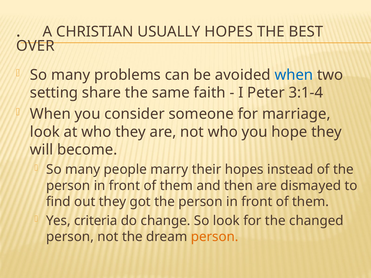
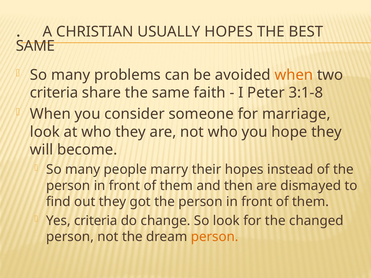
OVER: OVER -> SAME (35, 46)
when colour: blue -> orange (294, 75)
setting: setting -> criteria (54, 93)
3:1-4: 3:1-4 -> 3:1-8 (306, 93)
